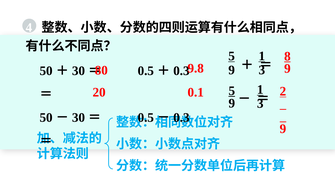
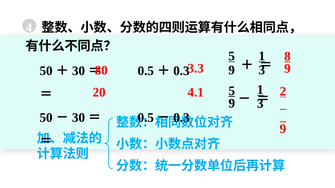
9.8: 9.8 -> 3.3 (196, 68)
0.1: 0.1 -> 4.1 (196, 93)
